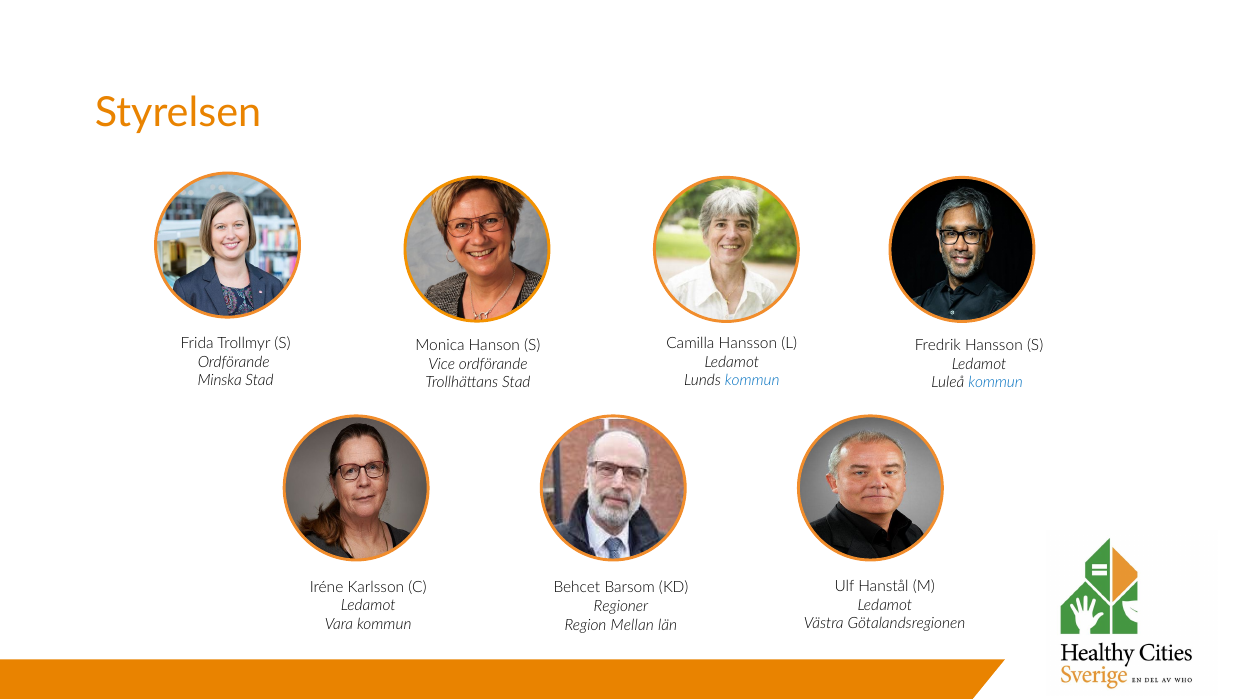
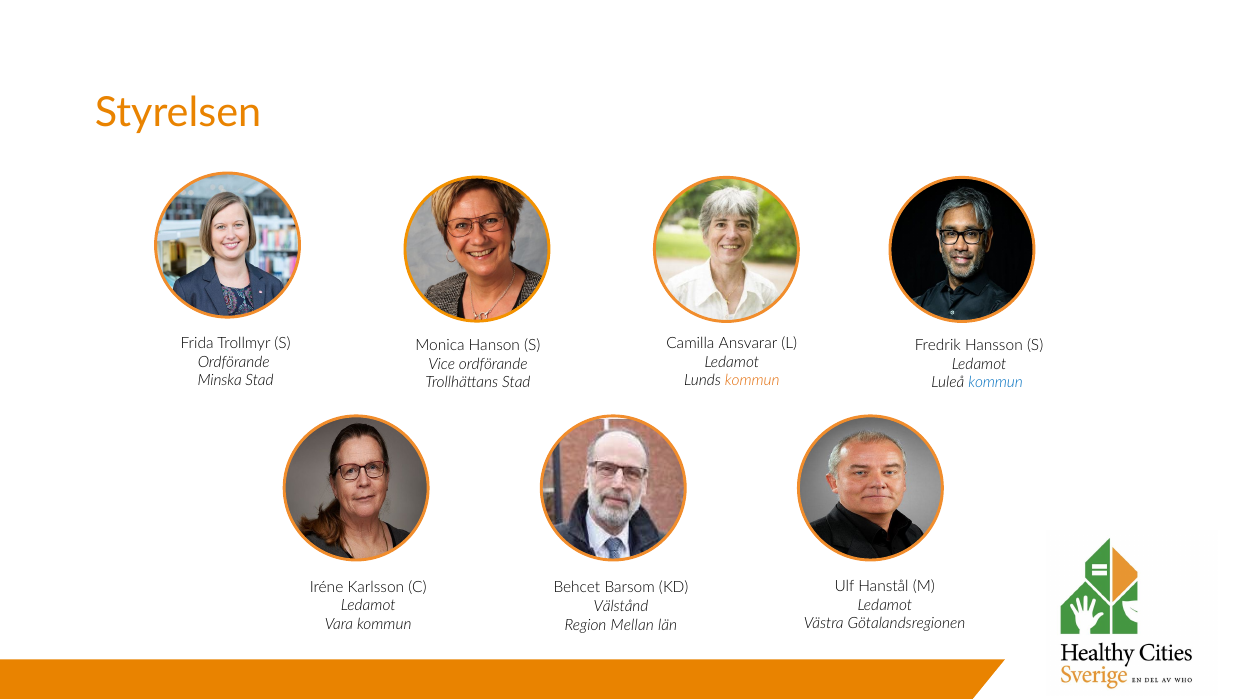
Camilla Hansson: Hansson -> Ansvarar (748, 343)
kommun colour: blue -> orange (752, 380)
Regioner: Regioner -> Välstånd (621, 606)
